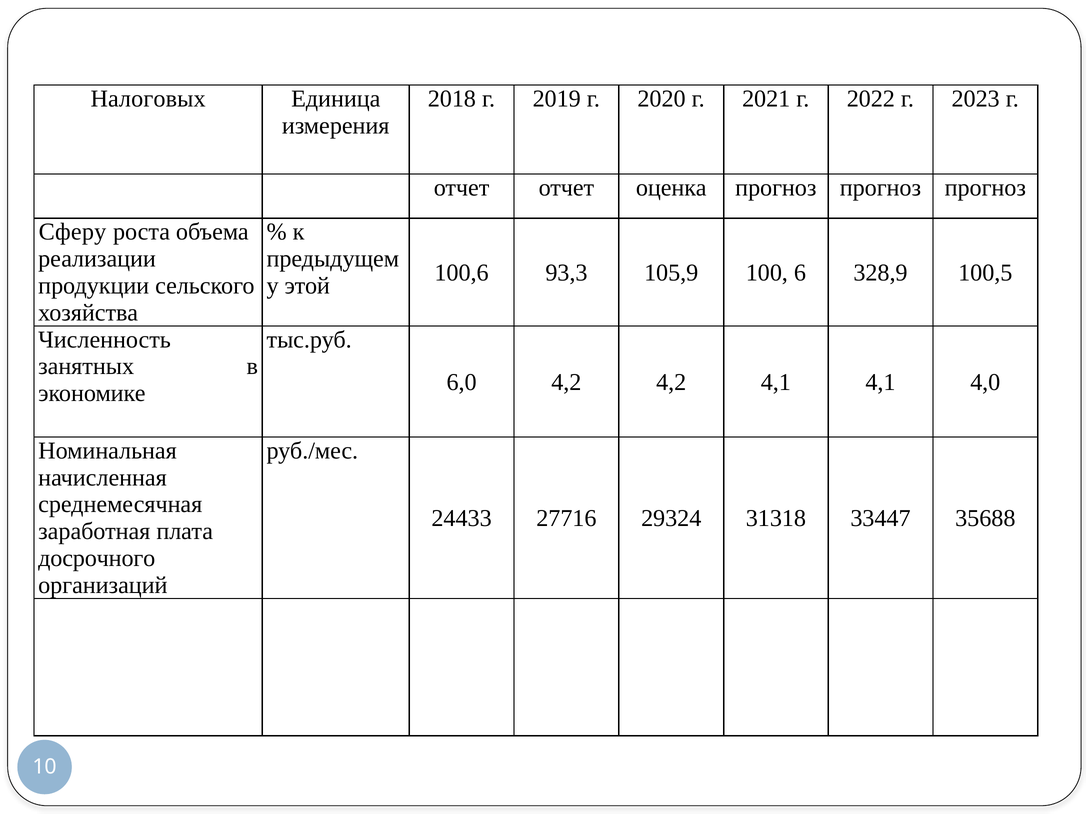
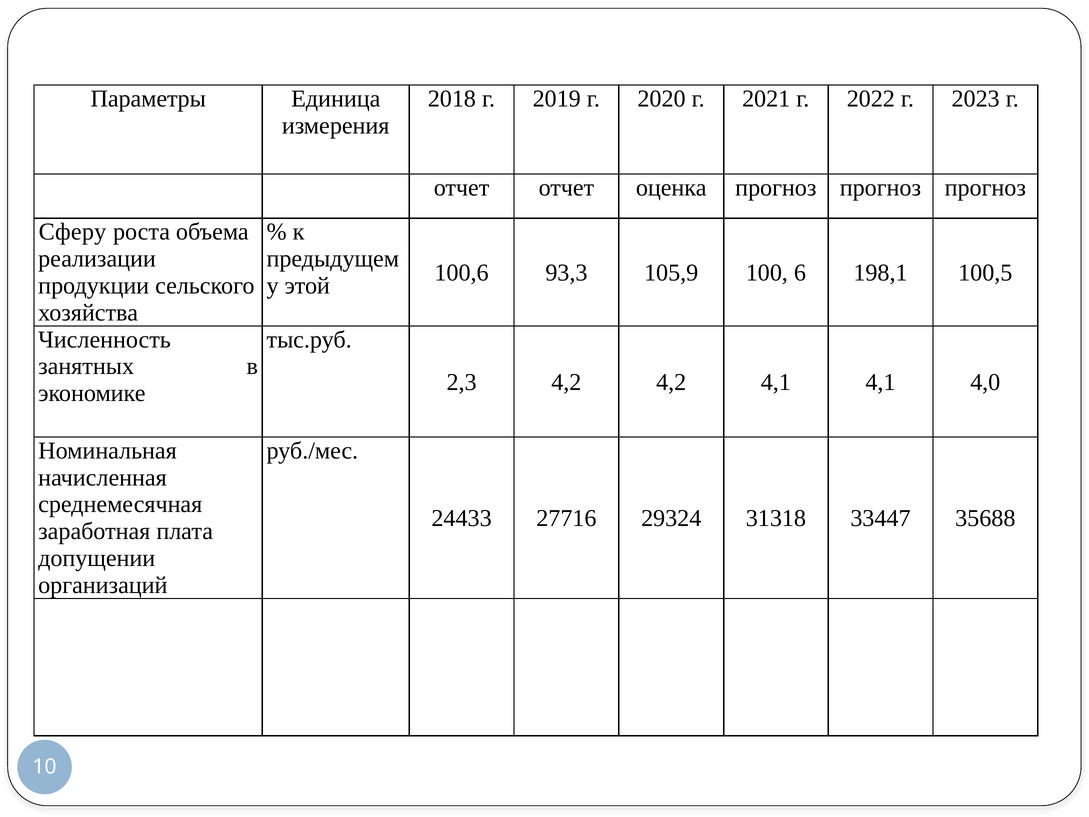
Налоговых: Налоговых -> Параметры (148, 99)
328,9: 328,9 -> 198,1 (880, 273)
6,0: 6,0 -> 2,3 (462, 382)
досрочного: досрочного -> допущении (97, 558)
